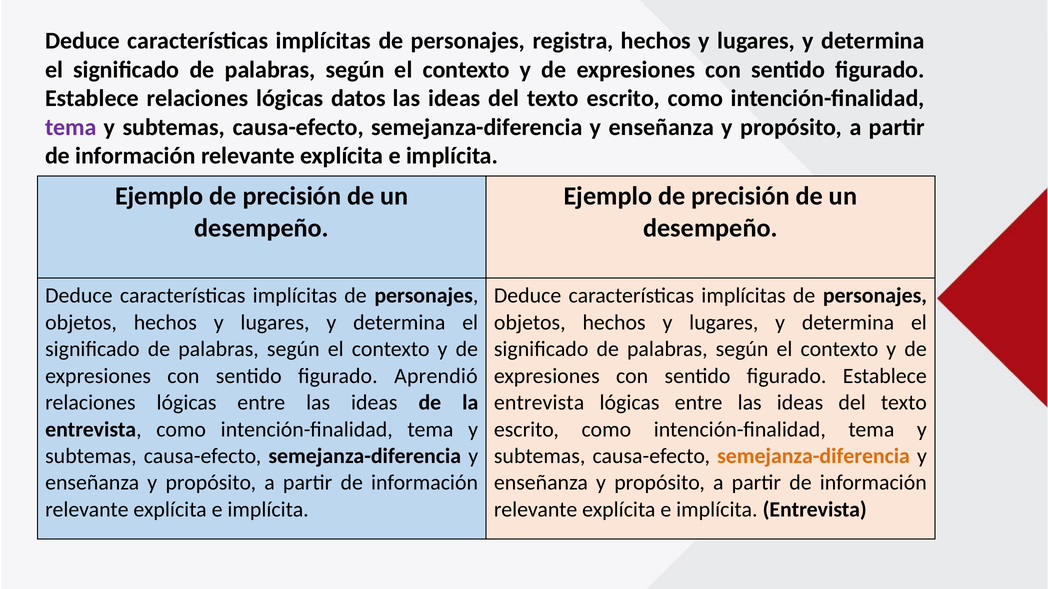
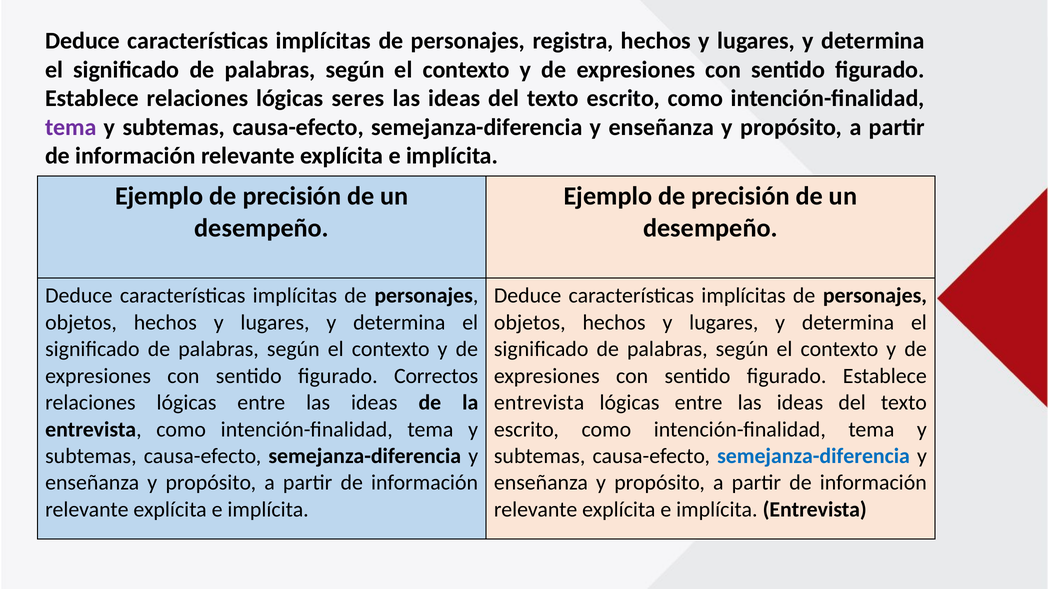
datos: datos -> seres (358, 98)
Aprendió: Aprendió -> Correctos (436, 376)
semejanza-diferencia colour: orange -> blue (814, 456)
